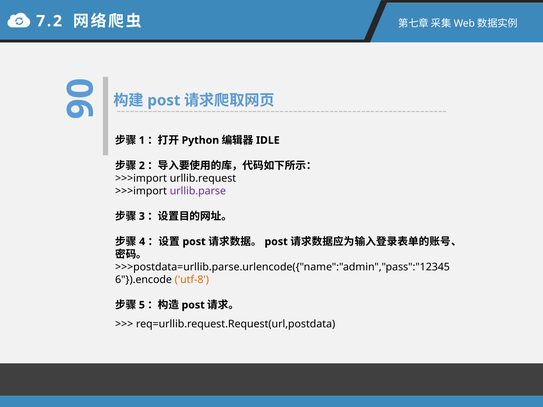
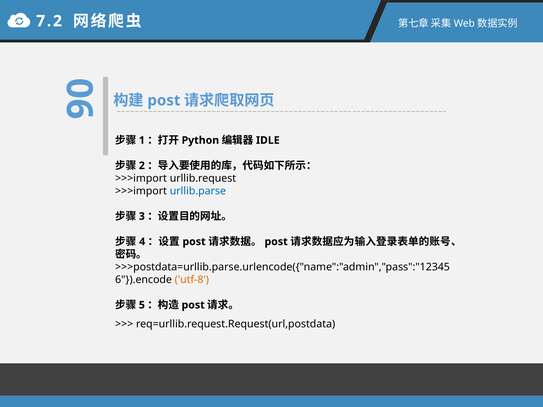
urllib.parse colour: purple -> blue (198, 191)
